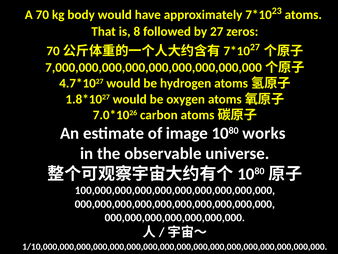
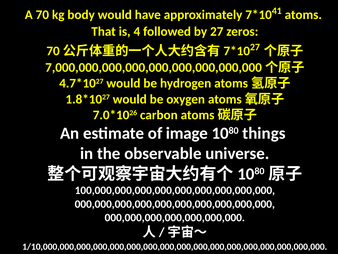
23: 23 -> 41 (277, 11)
8: 8 -> 4 (137, 31)
works: works -> things (264, 133)
